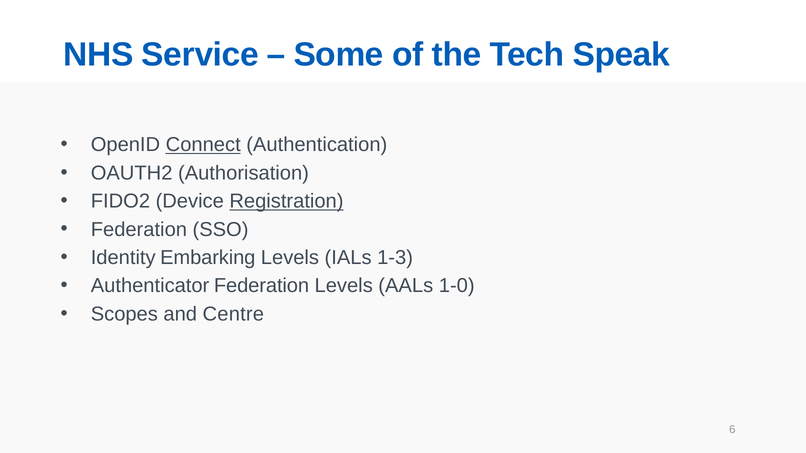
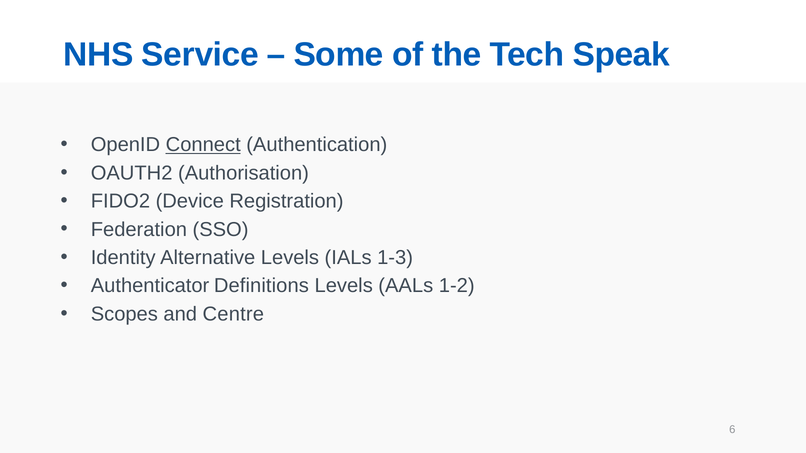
Registration underline: present -> none (286, 201)
Embarking: Embarking -> Alternative (208, 258)
Authenticator Federation: Federation -> Definitions (261, 286)
1-0: 1-0 -> 1-2 (457, 286)
